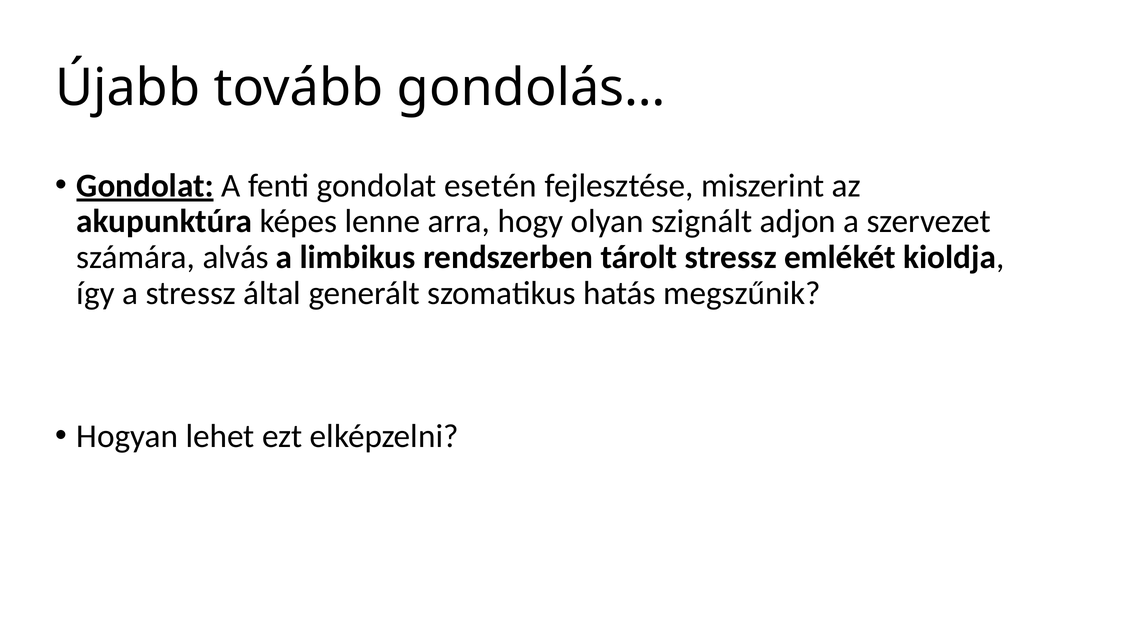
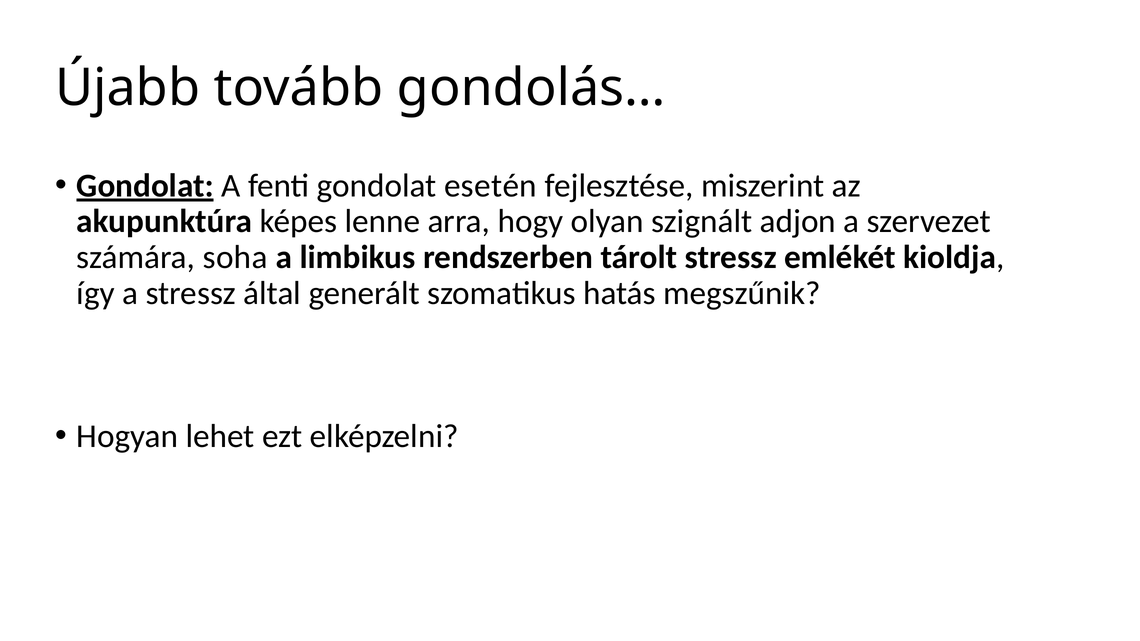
alvás: alvás -> soha (235, 257)
